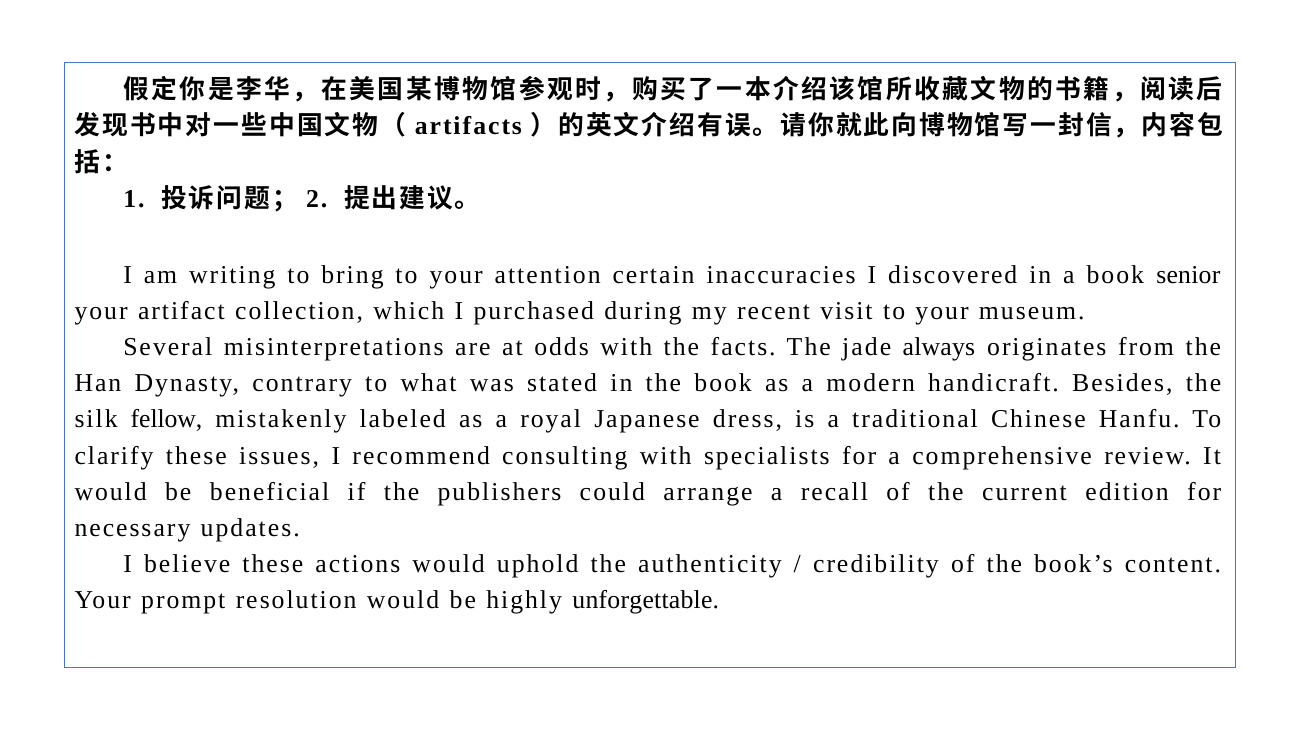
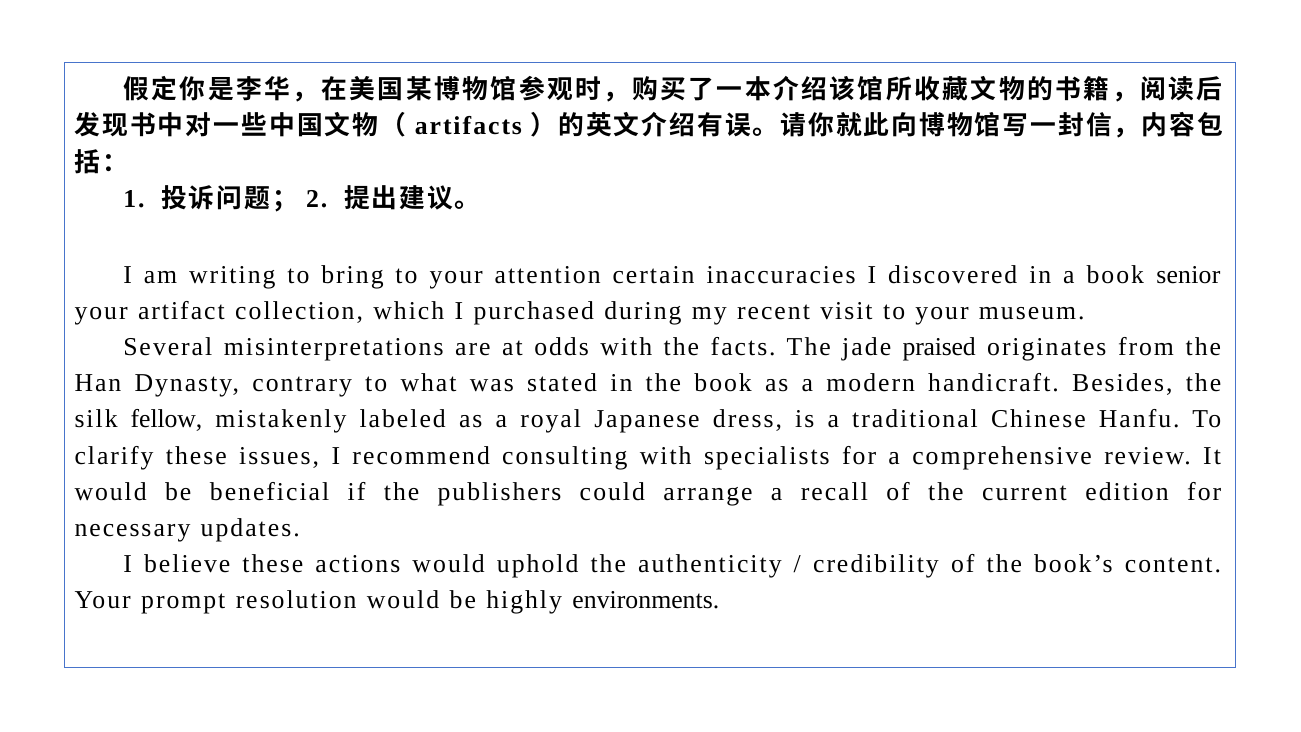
always: always -> praised (939, 347)
unforgettable: unforgettable -> environments (646, 600)
